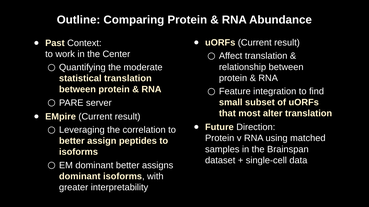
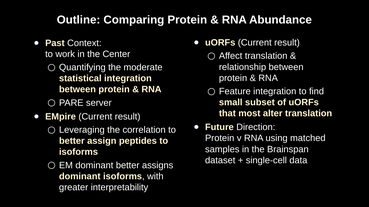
statistical translation: translation -> integration (128, 79)
